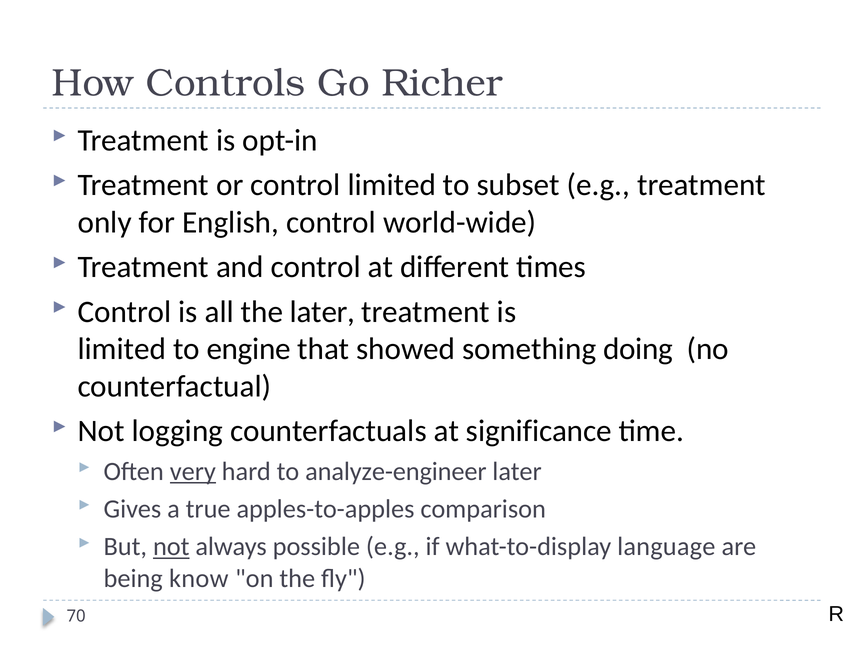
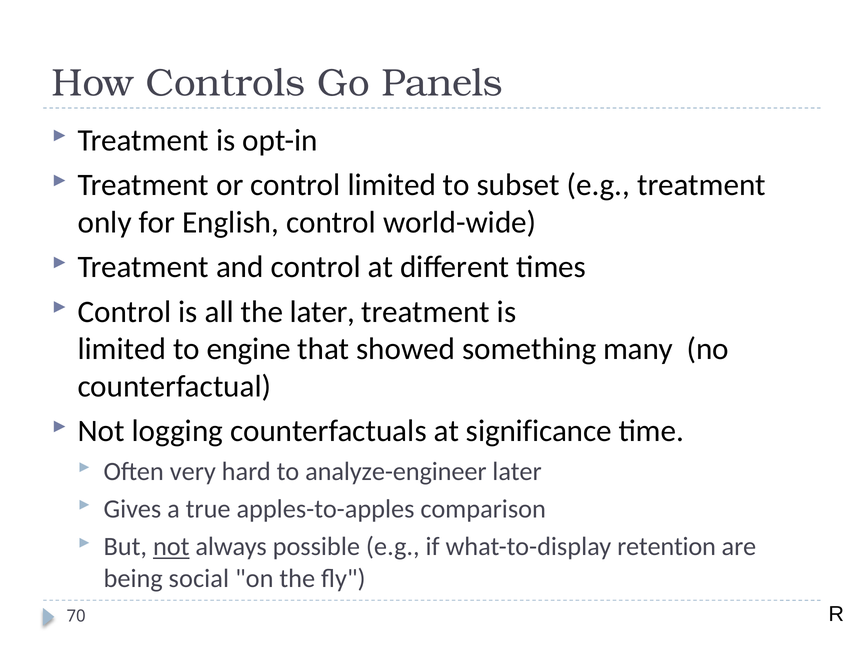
Richer: Richer -> Panels (442, 83)
doing: doing -> many (638, 349)
very underline: present -> none (193, 471)
language: language -> retention (667, 547)
know: know -> social (199, 578)
